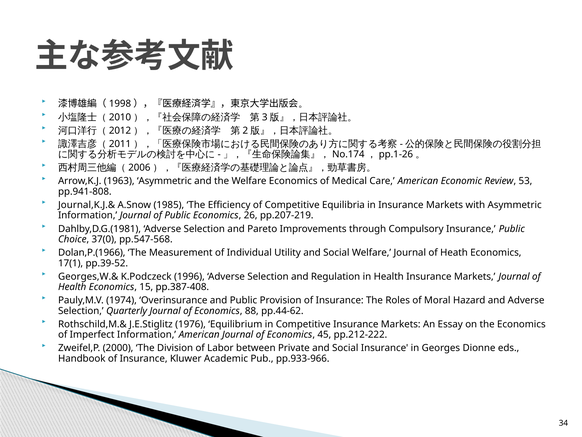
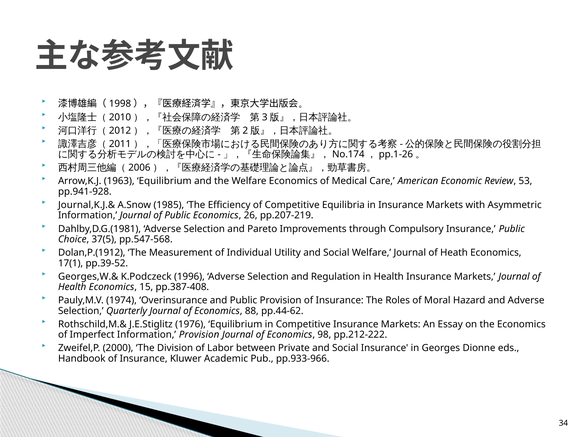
1963 Asymmetric: Asymmetric -> Equilibrium (164, 181)
pp.941-808: pp.941-808 -> pp.941-928 (85, 191)
37(0: 37(0 -> 37(5 (104, 239)
Dolan,P.(1966: Dolan,P.(1966 -> Dolan,P.(1912 (92, 252)
Information American: American -> Provision (199, 334)
45: 45 -> 98 (324, 334)
